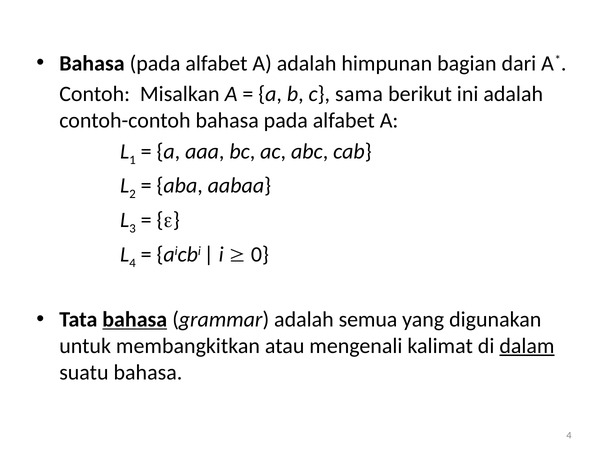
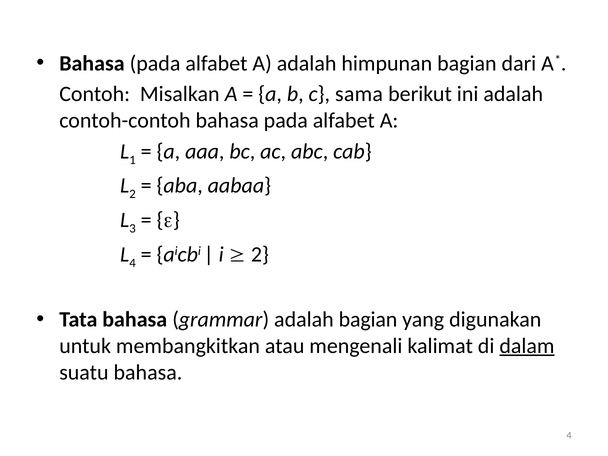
0: 0 -> 2 (260, 254)
bahasa underline: present -> none (135, 320)
adalah semua: semua -> bagian (368, 320)
